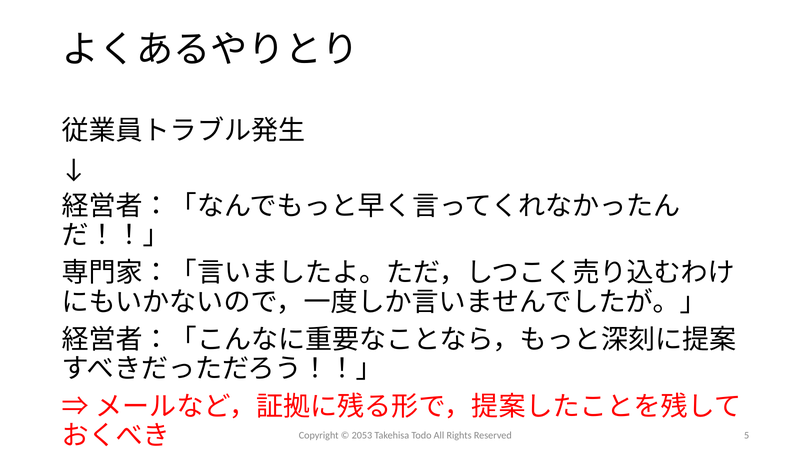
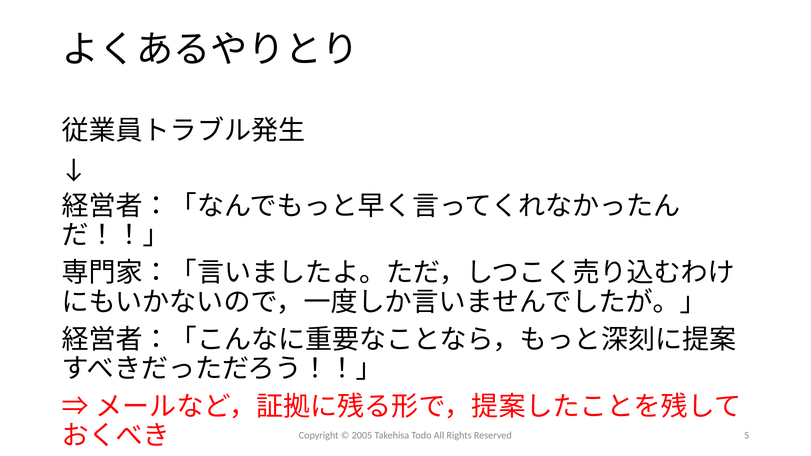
2053: 2053 -> 2005 (362, 436)
